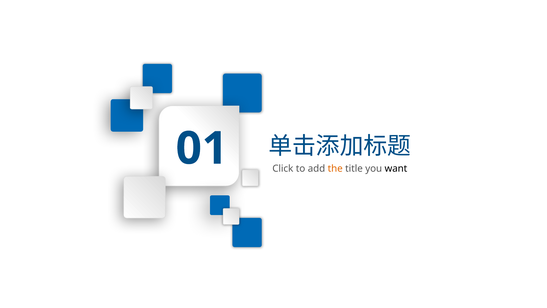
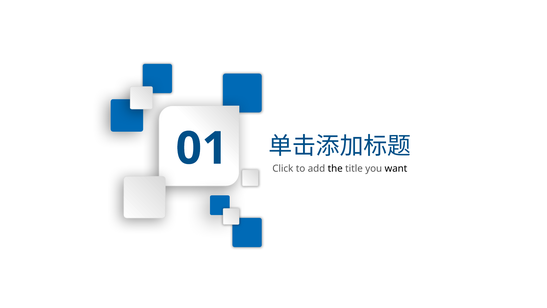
the colour: orange -> black (335, 168)
